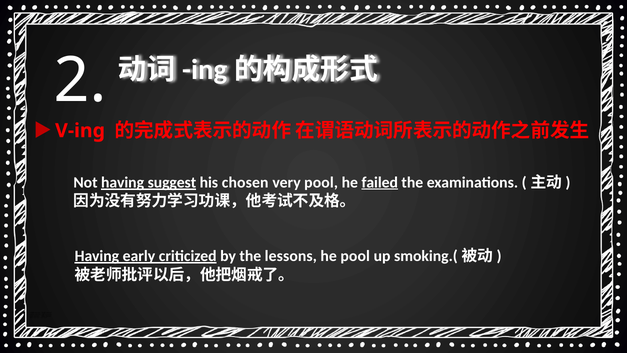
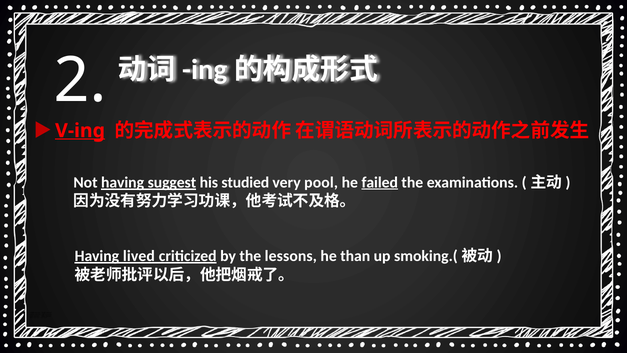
V-ing underline: none -> present (80, 131)
chosen: chosen -> studied (245, 182)
early: early -> lived (139, 256)
he pool: pool -> than (355, 256)
